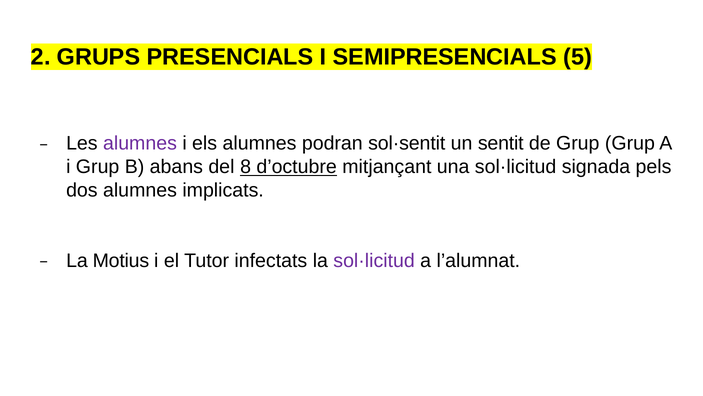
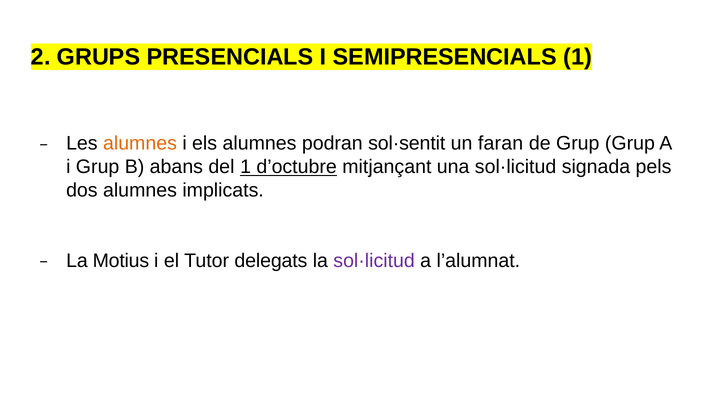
SEMIPRESENCIALS 5: 5 -> 1 (578, 57)
alumnes colour: purple -> orange (140, 143)
sentit: sentit -> faran (501, 143)
del 8: 8 -> 1 (246, 167)
infectats: infectats -> delegats (271, 260)
